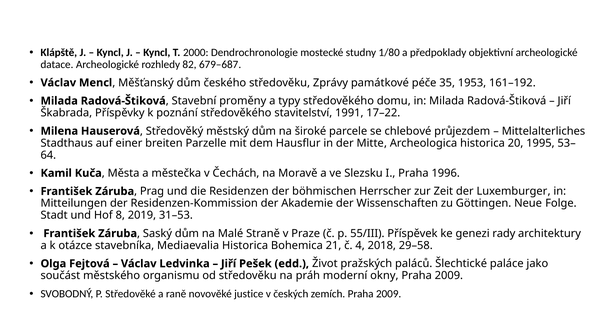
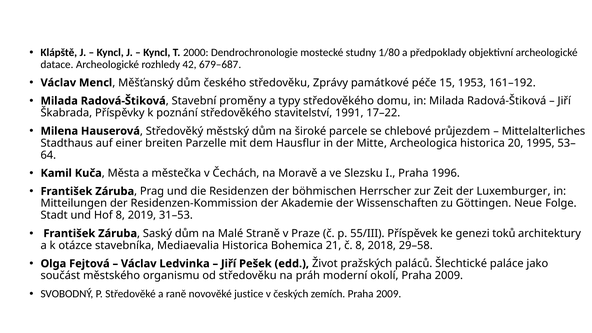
82: 82 -> 42 (189, 65)
35: 35 -> 15 (447, 83)
rady: rady -> toků (504, 233)
č 4: 4 -> 8 (360, 245)
okny: okny -> okolí (384, 276)
